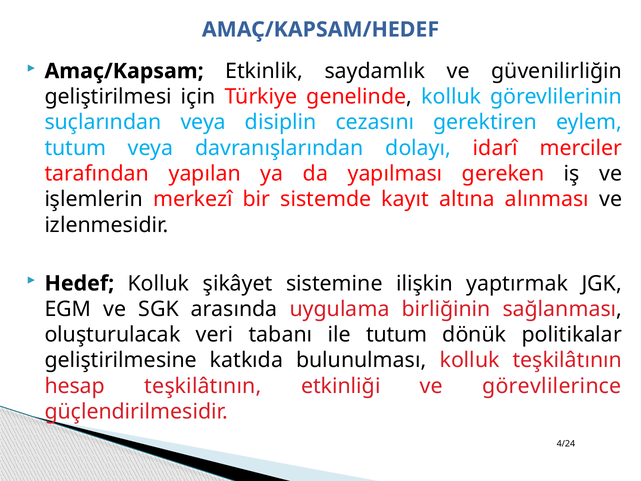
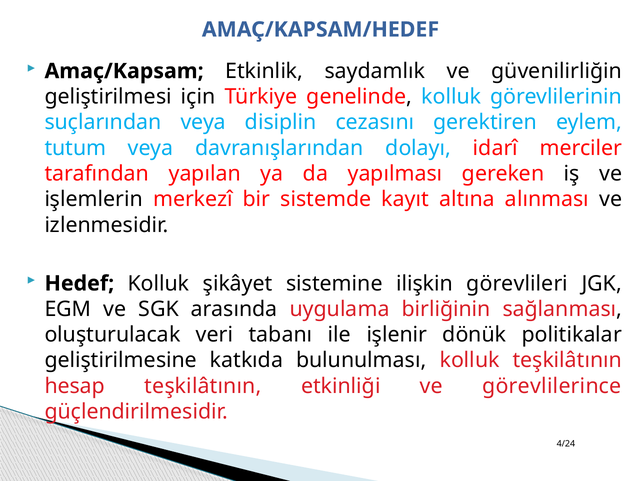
yaptırmak: yaptırmak -> görevlileri (517, 283)
ile tutum: tutum -> işlenir (397, 335)
